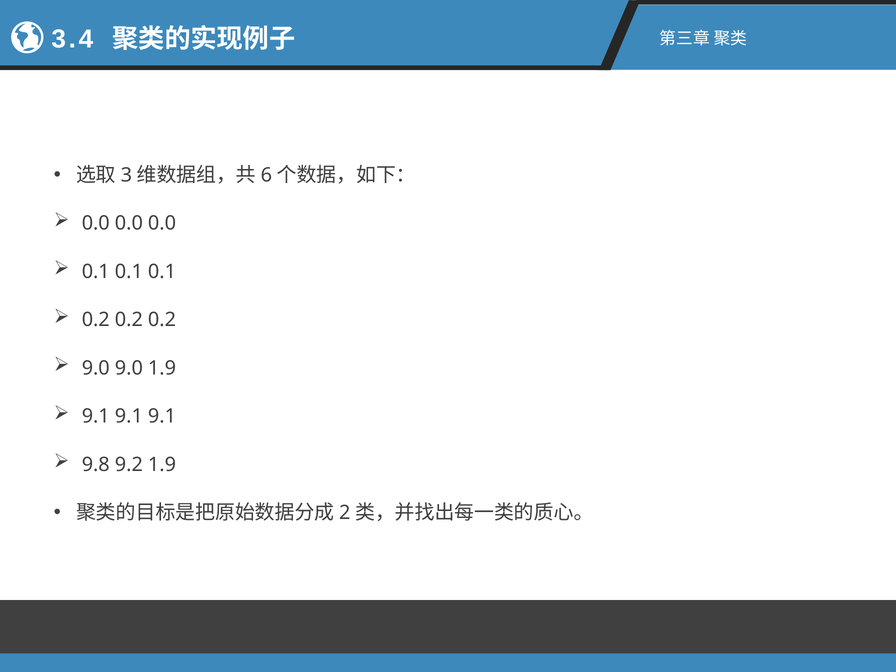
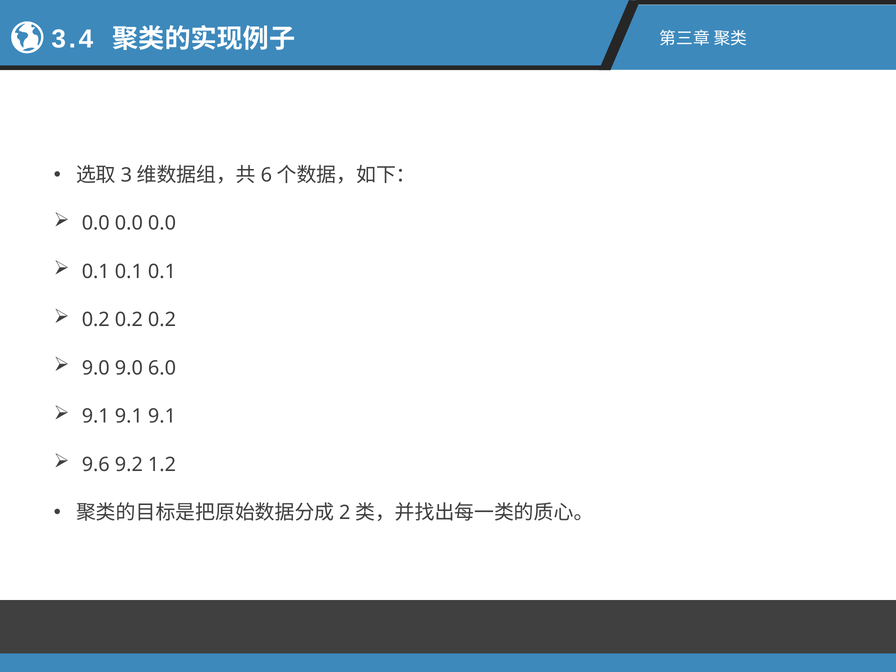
9.0 1.9: 1.9 -> 6.0 (162, 368)
9.8: 9.8 -> 9.6 (96, 465)
9.2 1.9: 1.9 -> 1.2 (162, 465)
